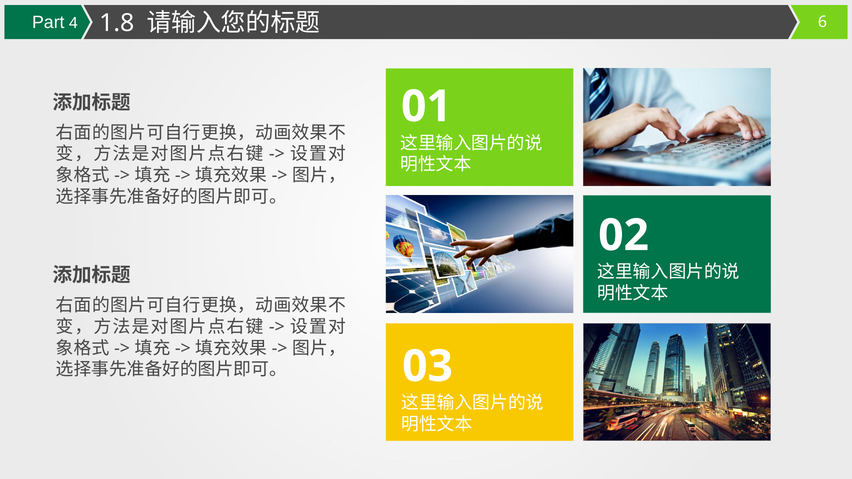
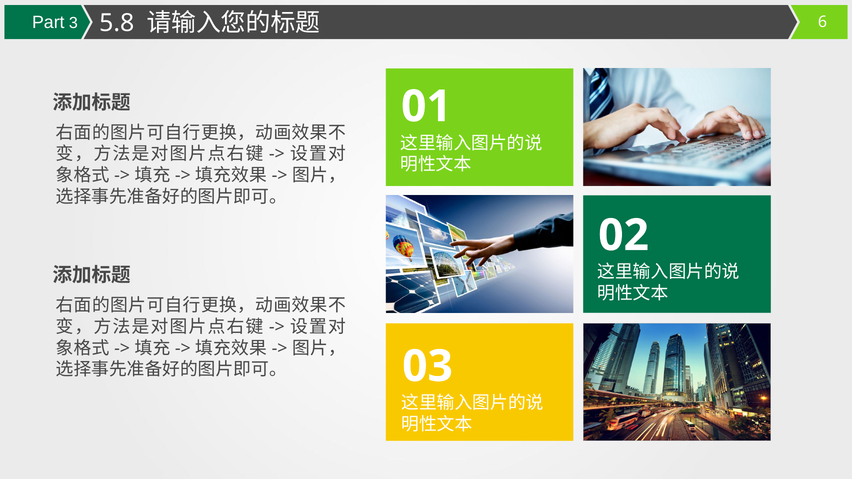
4: 4 -> 3 (73, 23)
1.8: 1.8 -> 5.8 (117, 23)
